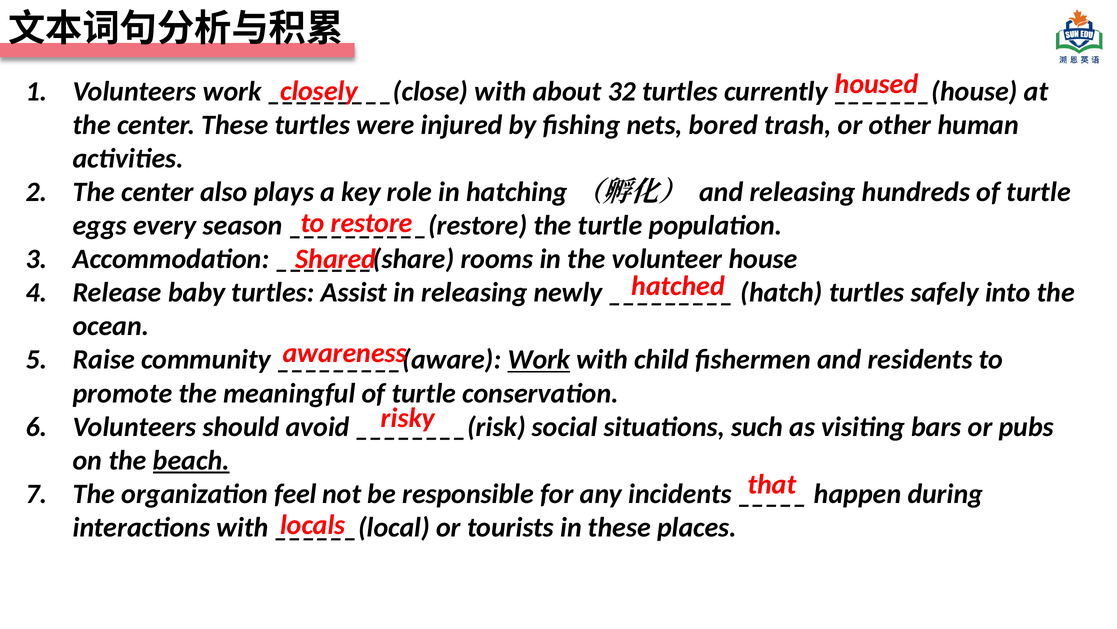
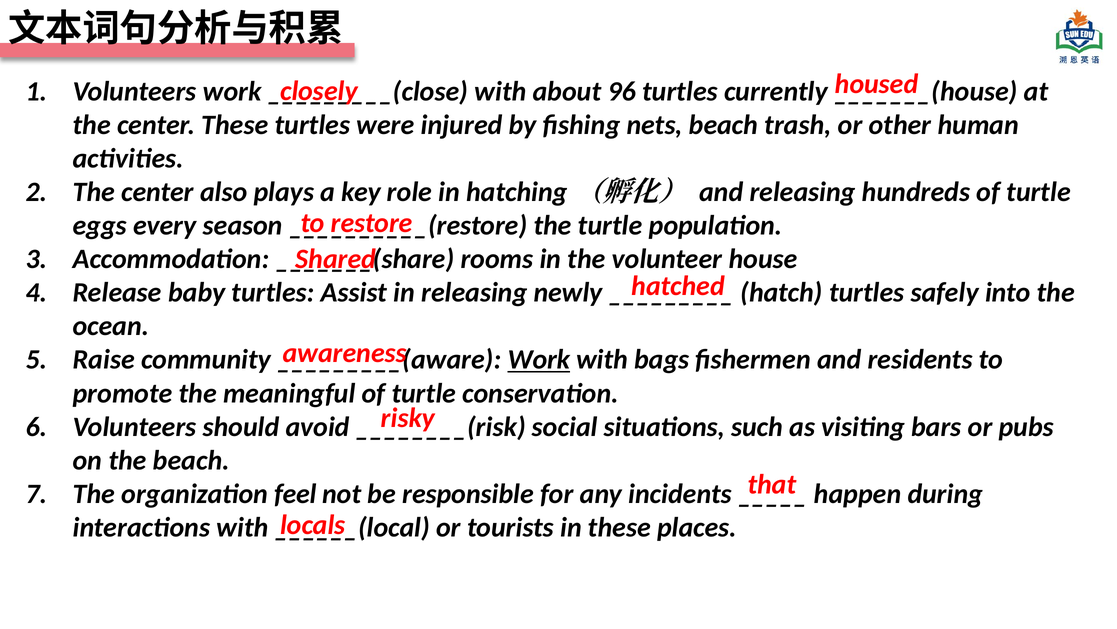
32: 32 -> 96 (622, 91)
nets bored: bored -> beach (724, 125)
child: child -> bags (662, 359)
beach underline: present -> none (191, 460)
